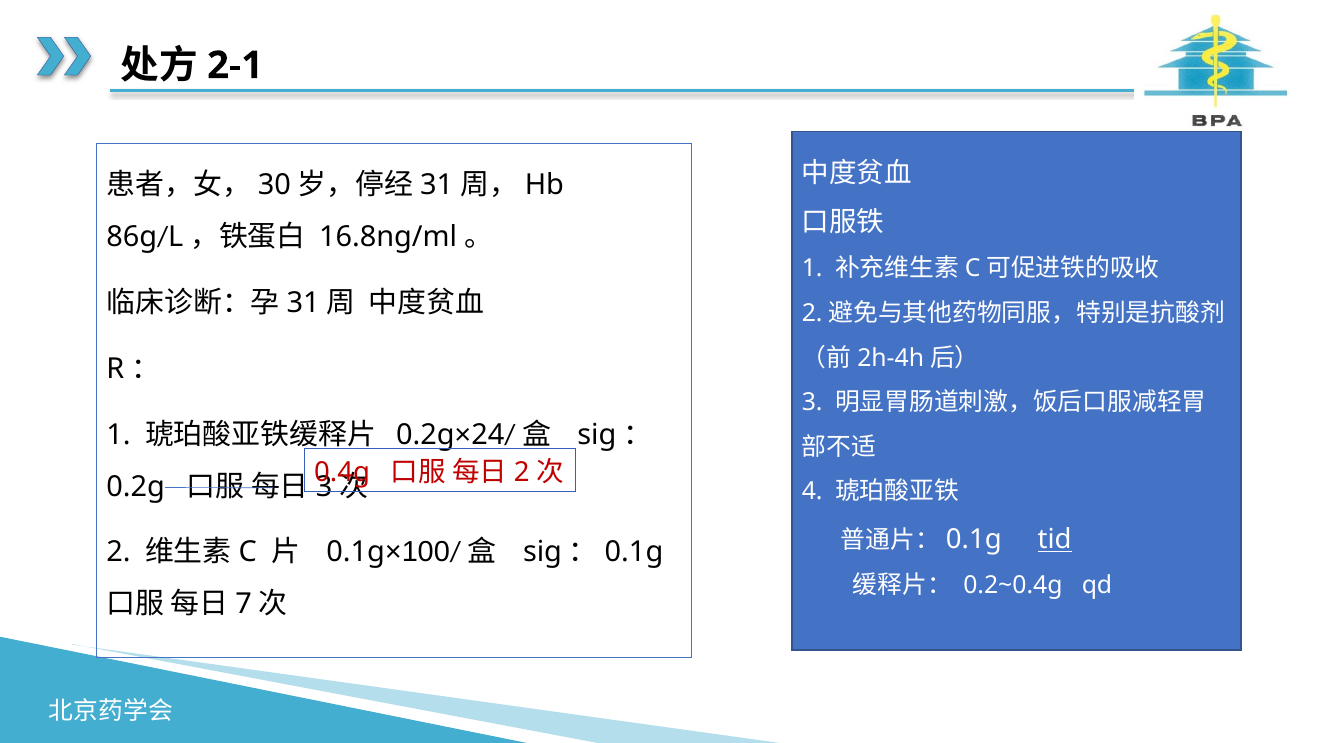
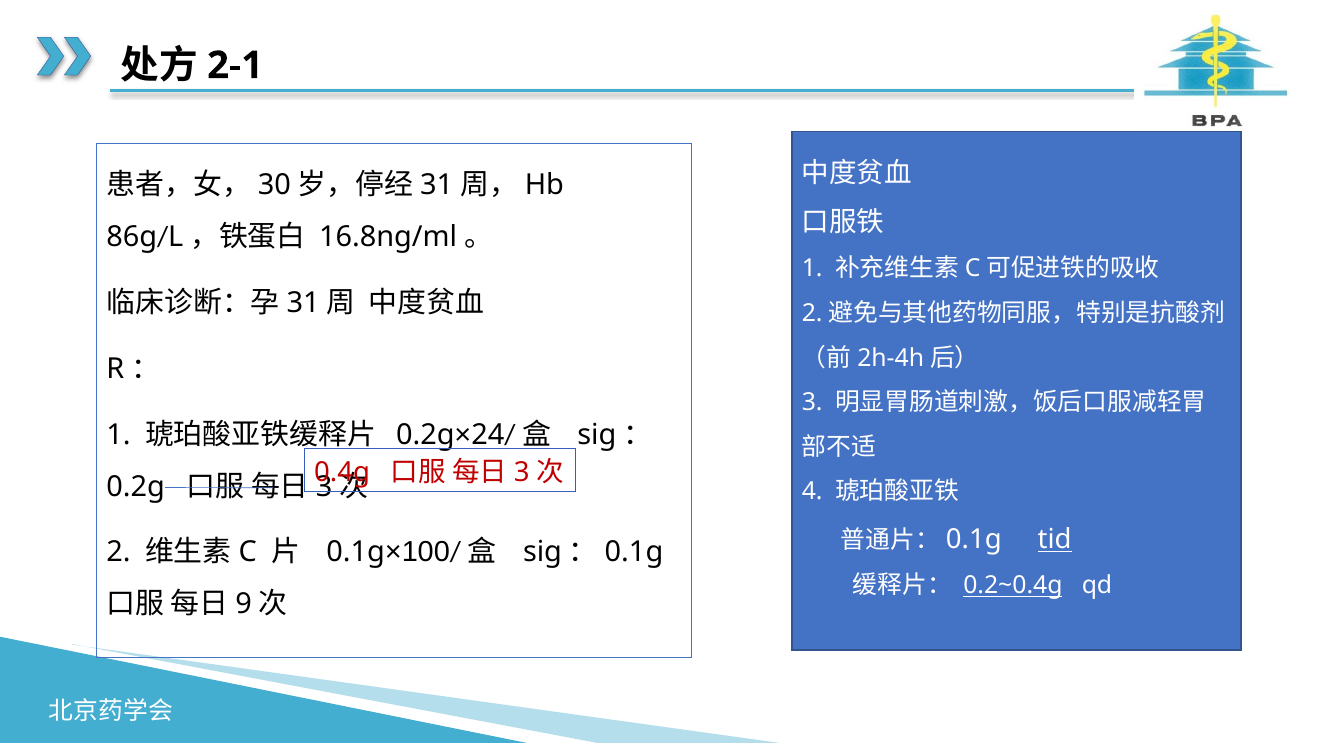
2: 2 -> 3 (522, 472)
0.2~0.4g underline: none -> present (1013, 586)
7: 7 -> 9 (244, 604)
